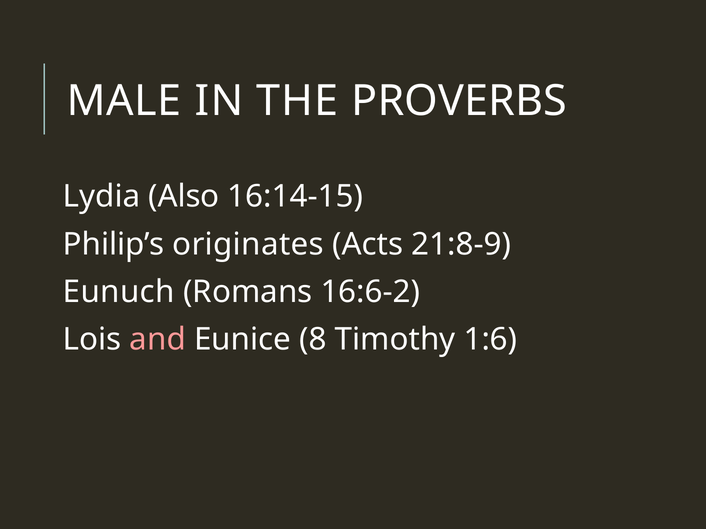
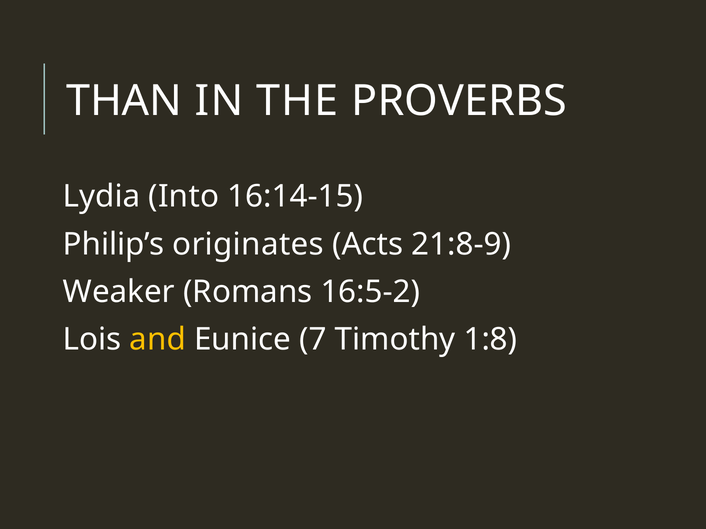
MALE: MALE -> THAN (124, 101)
Also: Also -> Into (184, 197)
Eunuch: Eunuch -> Weaker (119, 292)
16:6-2: 16:6-2 -> 16:5-2 (370, 292)
and colour: pink -> yellow (158, 340)
8: 8 -> 7 (313, 340)
1:6: 1:6 -> 1:8 (490, 340)
